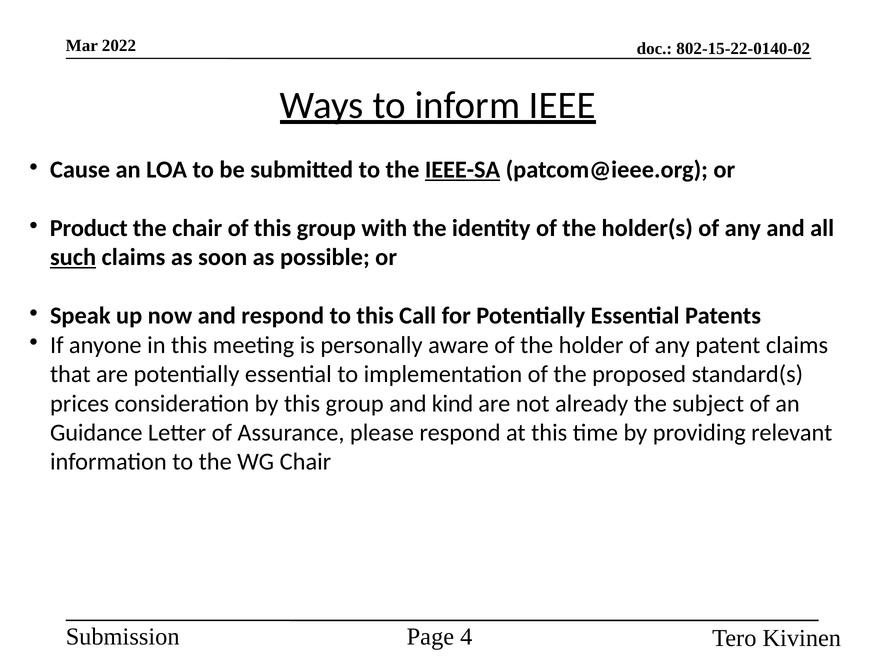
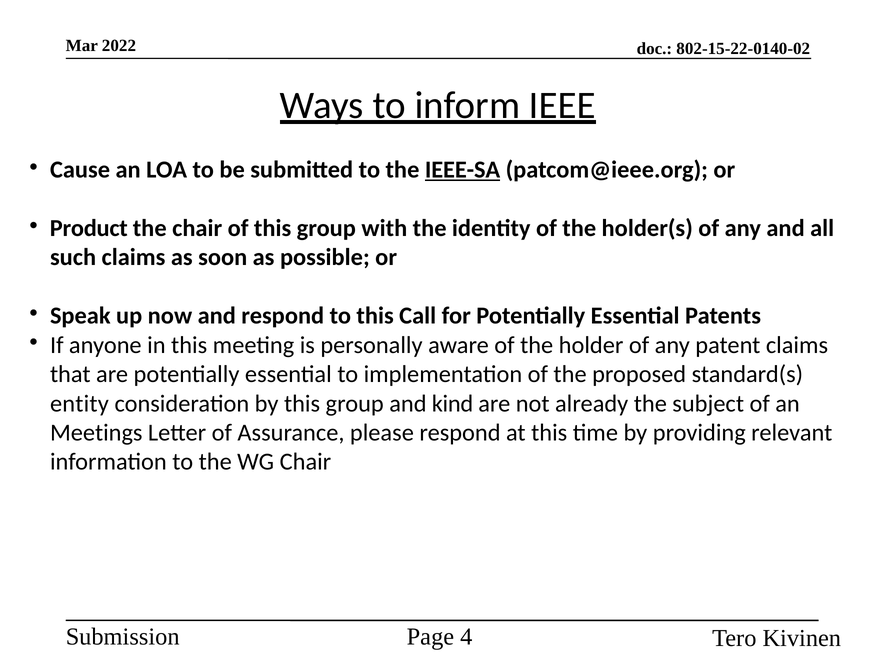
such underline: present -> none (73, 258)
prices: prices -> entity (79, 404)
Guidance: Guidance -> Meetings (96, 433)
